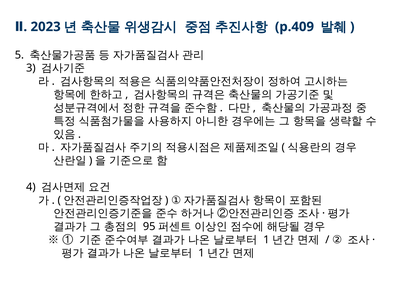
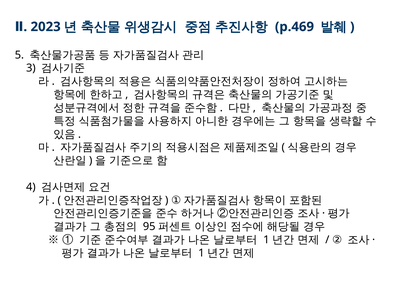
p.409: p.409 -> p.469 (294, 27)
